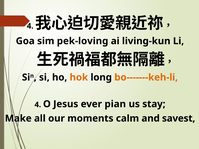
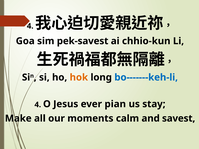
pek-loving: pek-loving -> pek-savest (83, 41)
living-kun: living-kun -> chhio-kun (146, 41)
bo-------keh-li colour: orange -> blue (146, 77)
